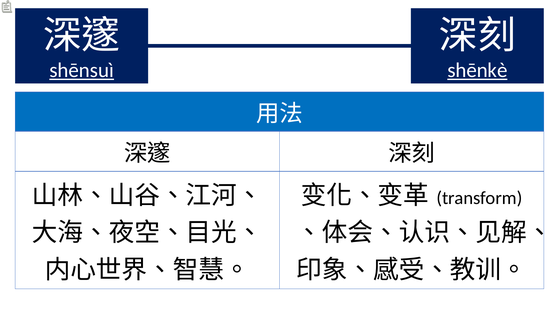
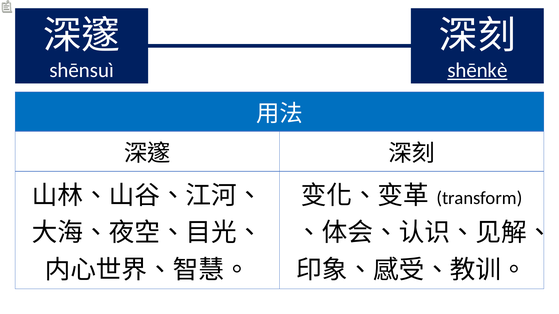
shēnsuì underline: present -> none (82, 70)
